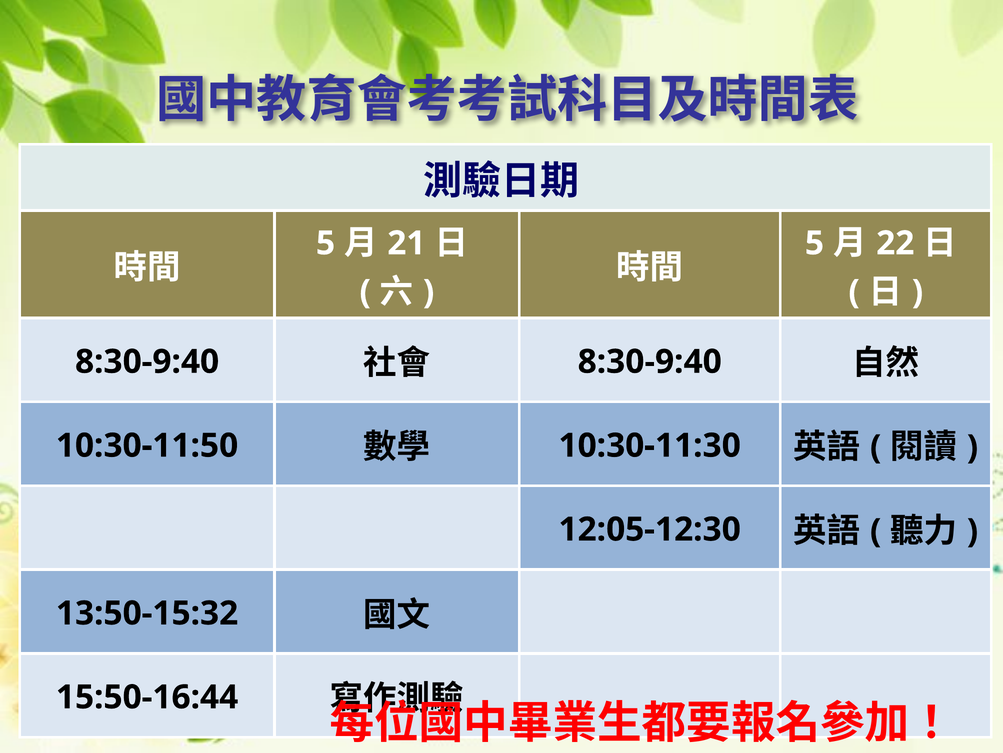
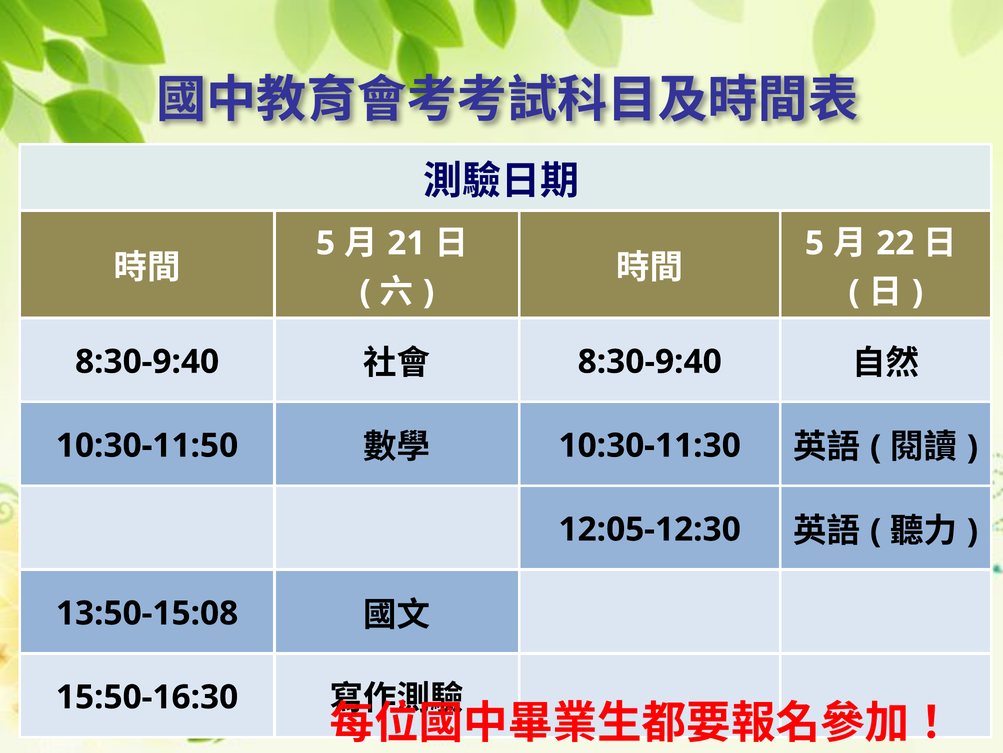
13:50-15:32: 13:50-15:32 -> 13:50-15:08 (147, 613)
15:50-16:44: 15:50-16:44 -> 15:50-16:30 (147, 697)
